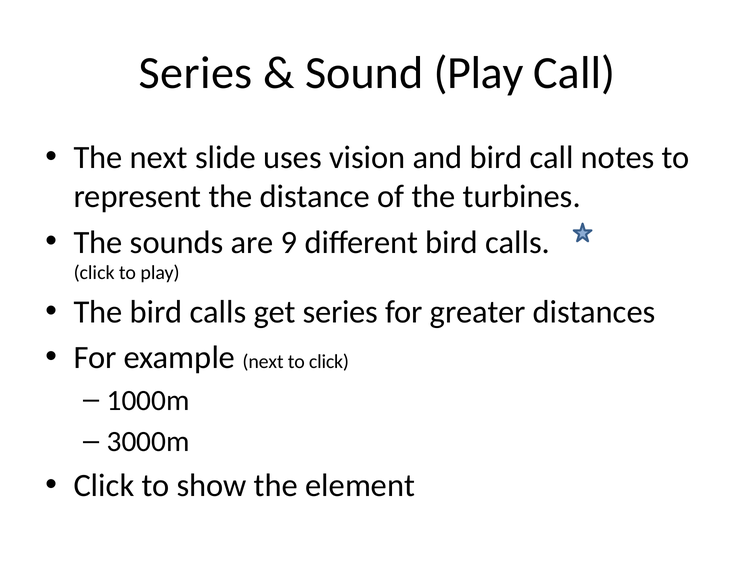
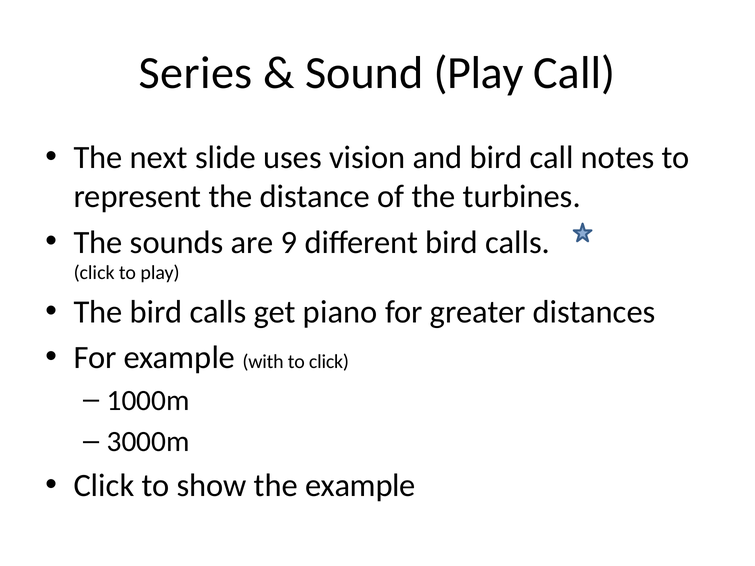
get series: series -> piano (340, 312)
example next: next -> with (263, 362)
the element: element -> example (360, 486)
